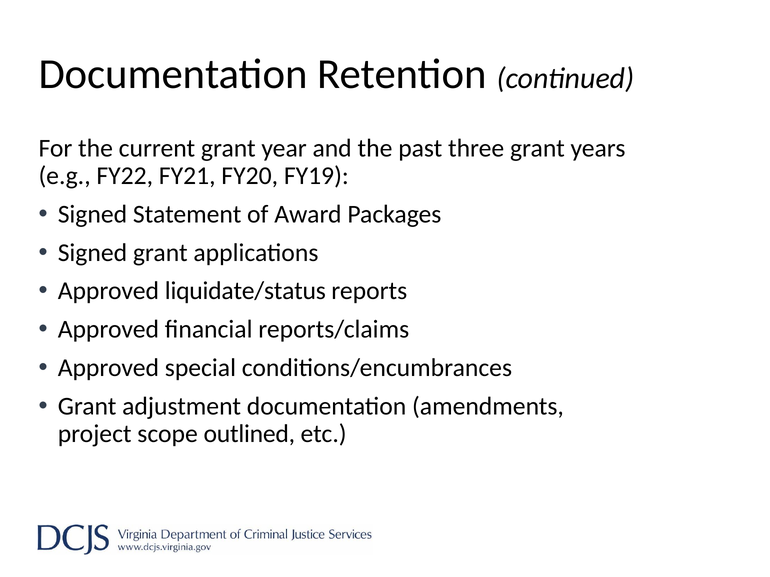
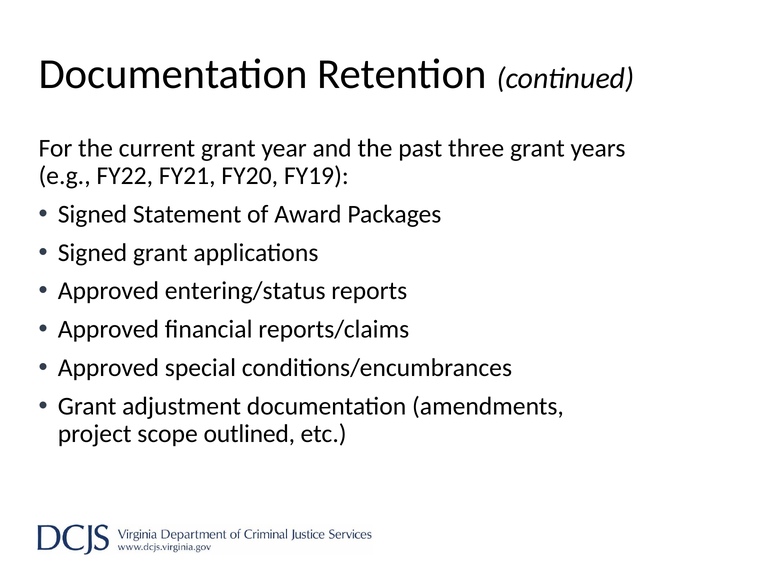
liquidate/status: liquidate/status -> entering/status (245, 291)
